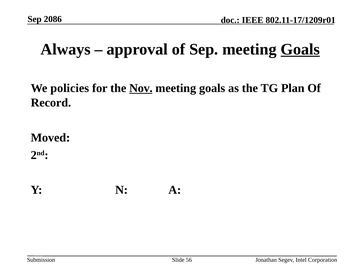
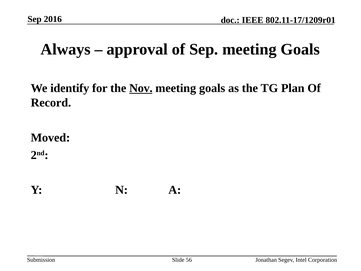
2086: 2086 -> 2016 (53, 19)
Goals underline: present -> none (300, 49)
policies: policies -> identify (70, 88)
